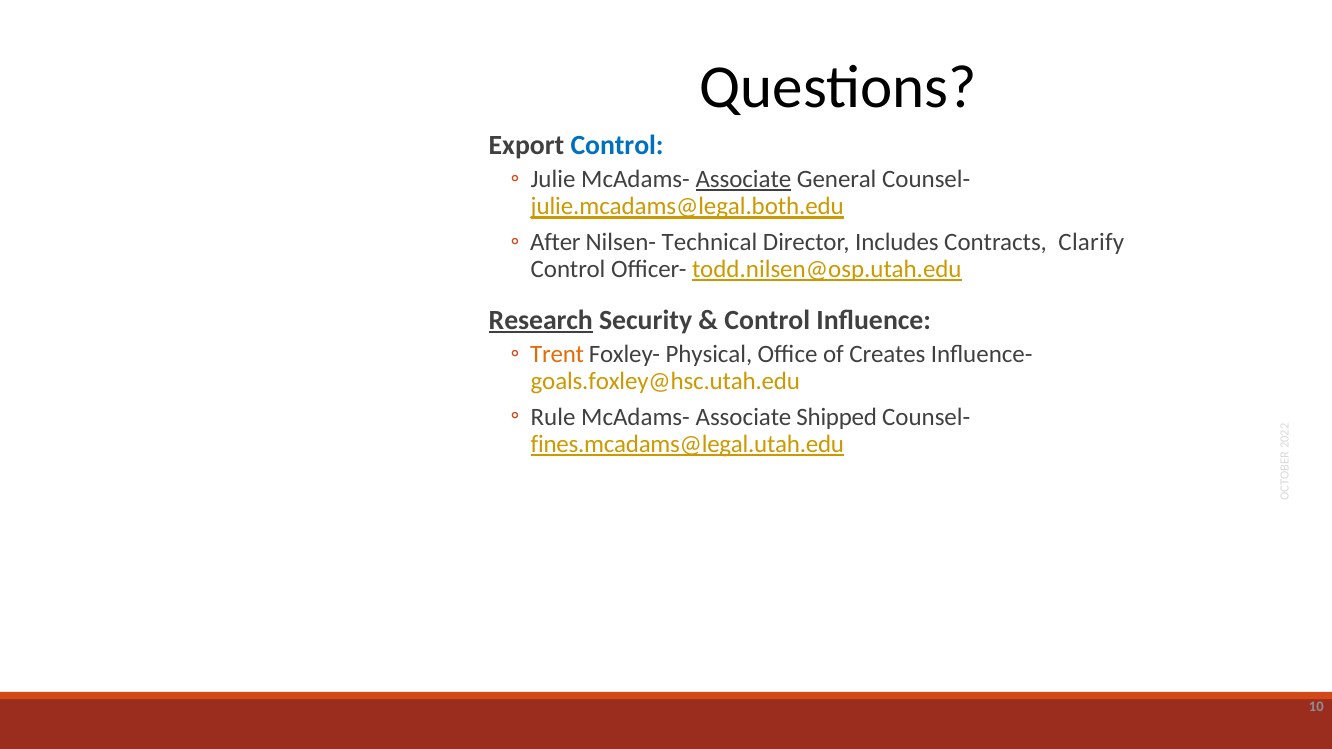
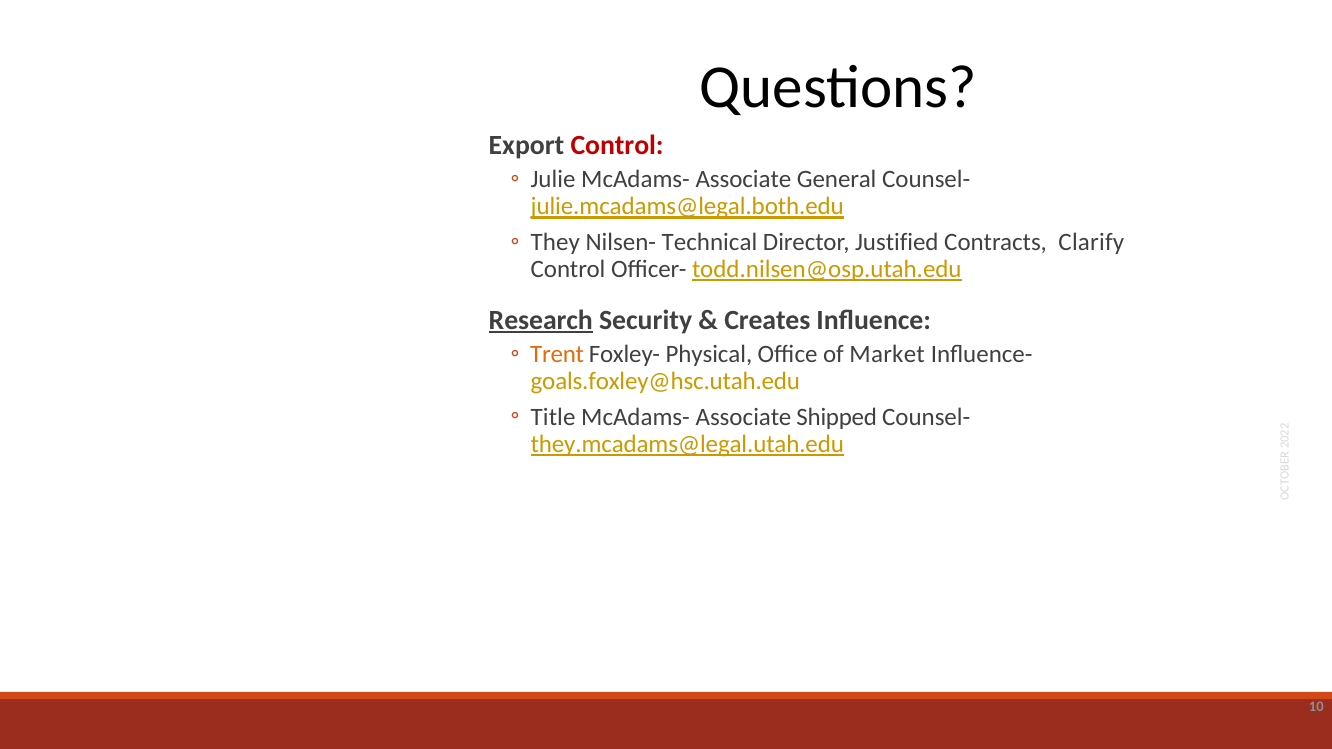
Control colour: blue -> red (617, 145)
Associate underline: present -> none (743, 179)
After: After -> They (555, 242)
Includes: Includes -> Justified (897, 242)
Control: Control -> Creates (767, 320)
Creates: Creates -> Market (887, 354)
Rule: Rule -> Title (553, 417)
fines.mcadams@legal.utah.edu: fines.mcadams@legal.utah.edu -> they.mcadams@legal.utah.edu (687, 444)
